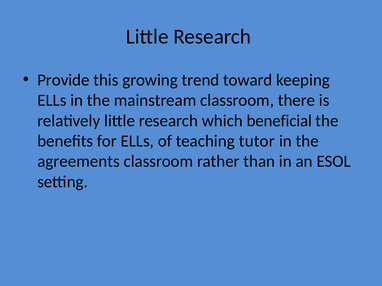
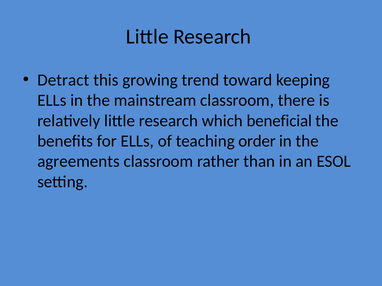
Provide: Provide -> Detract (63, 80)
tutor: tutor -> order (257, 141)
